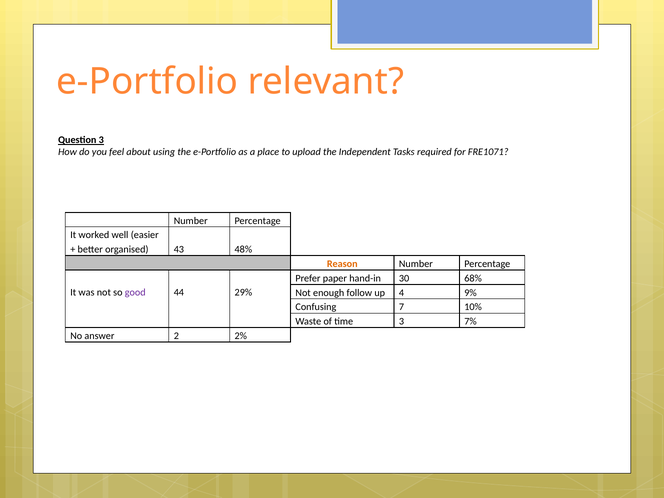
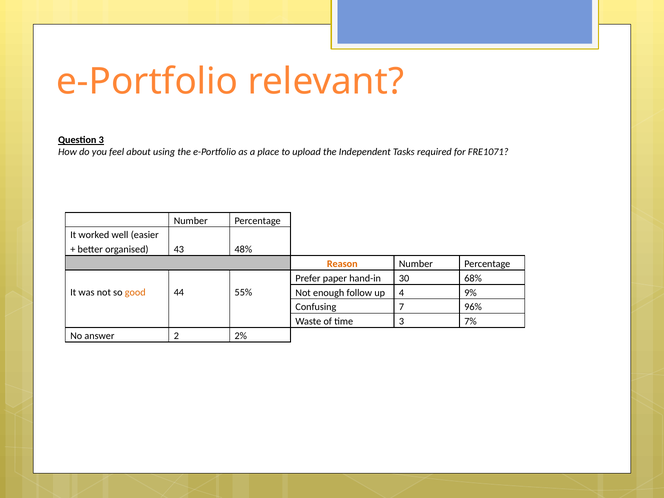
good colour: purple -> orange (135, 293)
29%: 29% -> 55% (243, 293)
10%: 10% -> 96% (473, 307)
